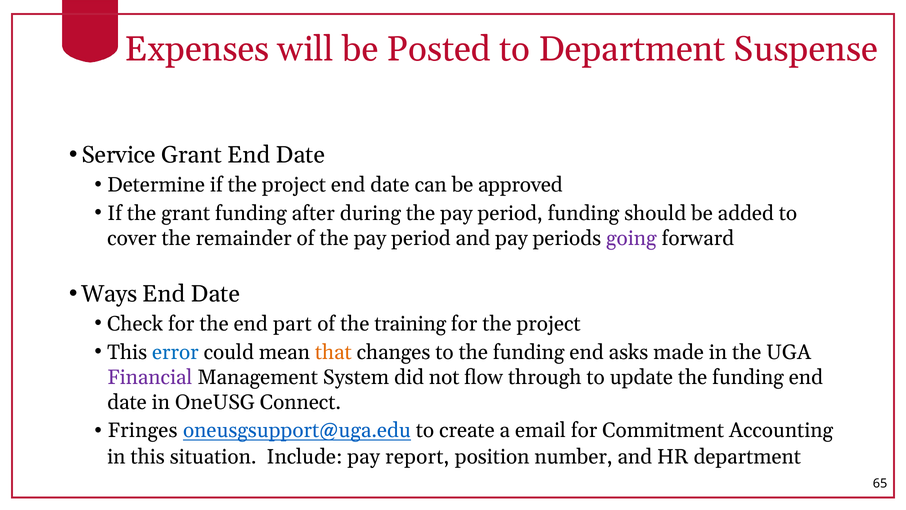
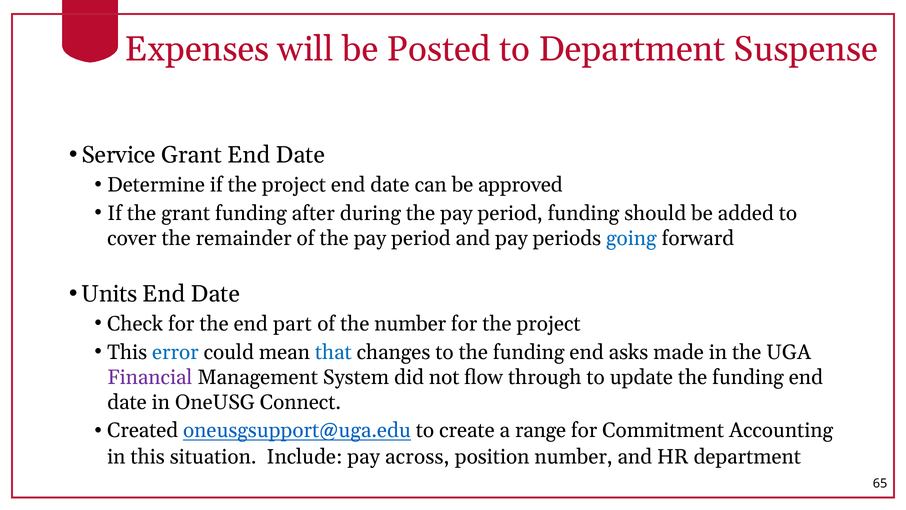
going colour: purple -> blue (631, 238)
Ways: Ways -> Units (109, 294)
the training: training -> number (410, 324)
that colour: orange -> blue (333, 352)
Fringes: Fringes -> Created (143, 430)
email: email -> range (541, 430)
report: report -> across (417, 457)
